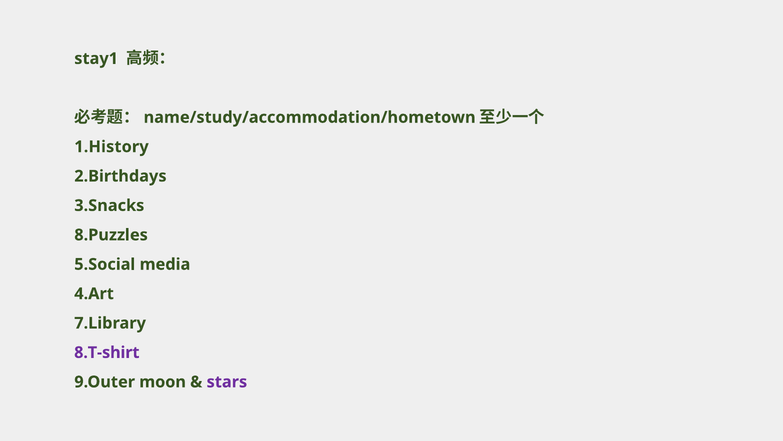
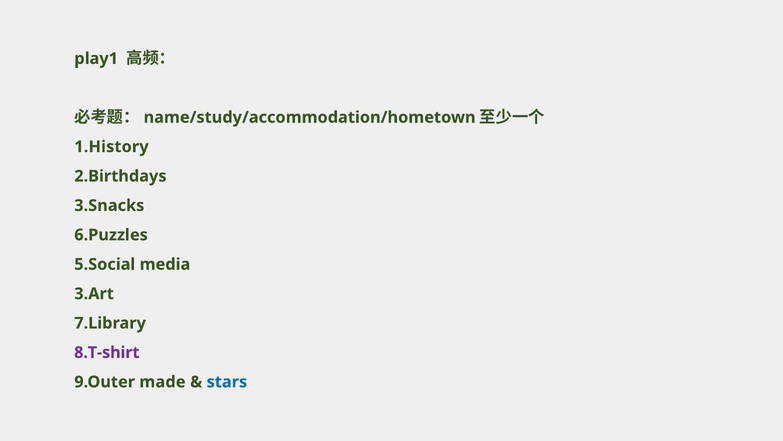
stay1: stay1 -> play1 (96, 58)
8.Puzzles: 8.Puzzles -> 6.Puzzles (111, 235)
4.Art: 4.Art -> 3.Art (94, 293)
moon: moon -> made (162, 381)
stars colour: purple -> blue (227, 381)
